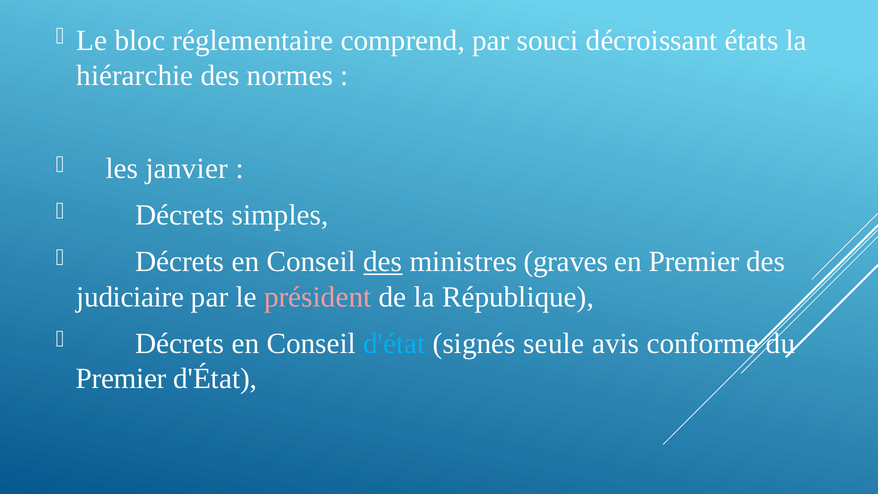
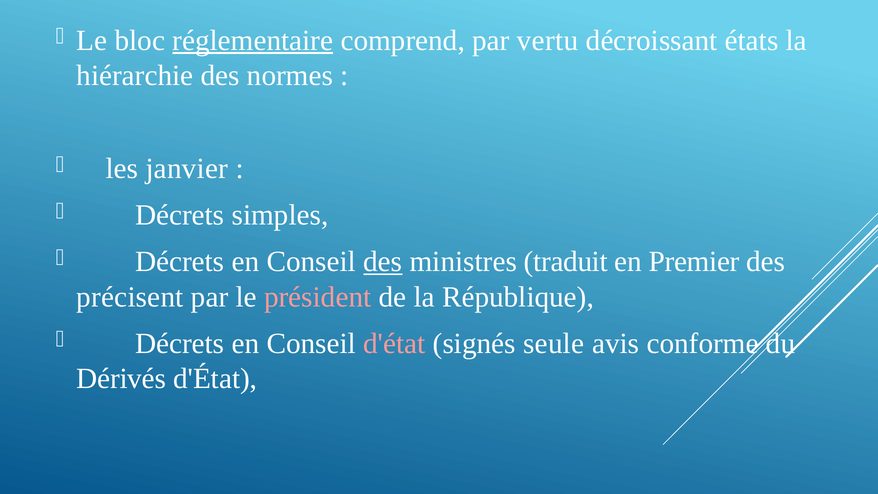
réglementaire underline: none -> present (253, 40)
souci: souci -> vertu (548, 40)
graves: graves -> traduit (566, 262)
judiciaire: judiciaire -> précisent (130, 297)
d'état colour: light blue -> pink (394, 343)
Premier: Premier -> Dérivés (121, 378)
